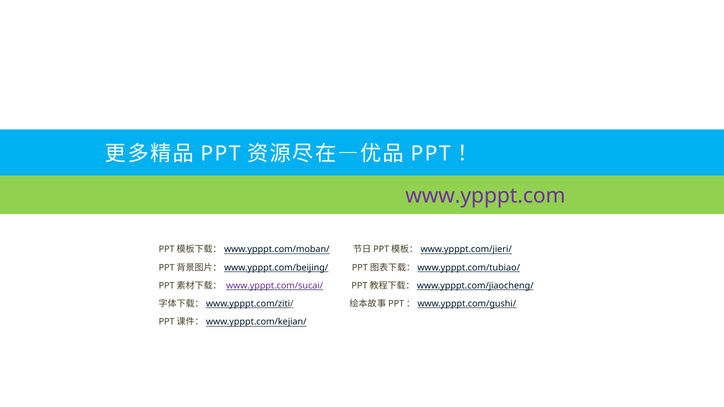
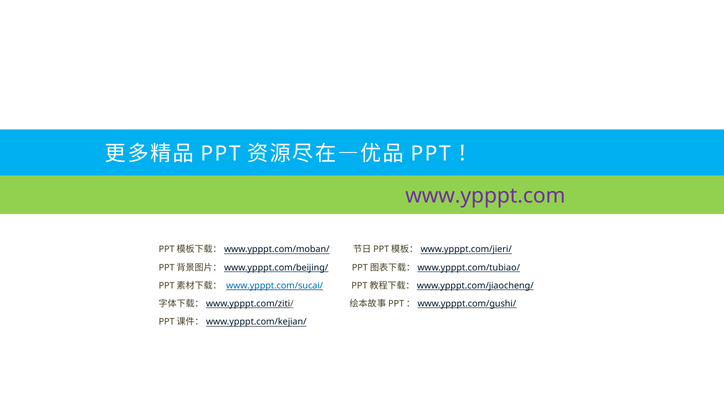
www.ypppt.com/sucai/ colour: purple -> blue (275, 286)
